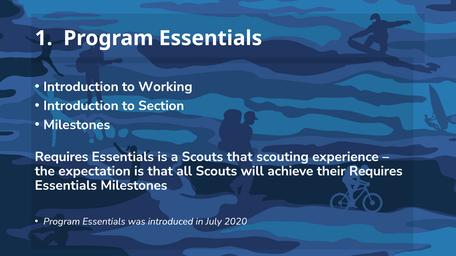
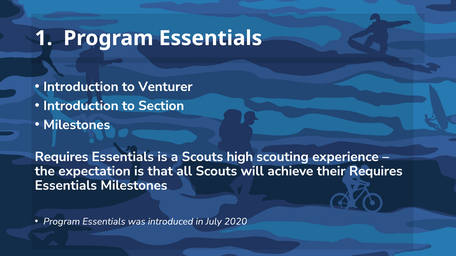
Working: Working -> Venturer (165, 87)
Scouts that: that -> high (240, 157)
